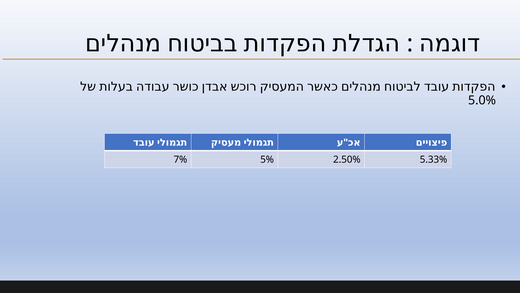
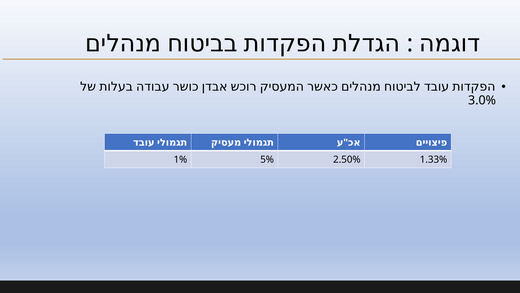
5.0%: 5.0% -> 3.0% (482, 100)
7%: 7% -> 1% (180, 159)
5.33%: 5.33% -> 1.33% (434, 159)
